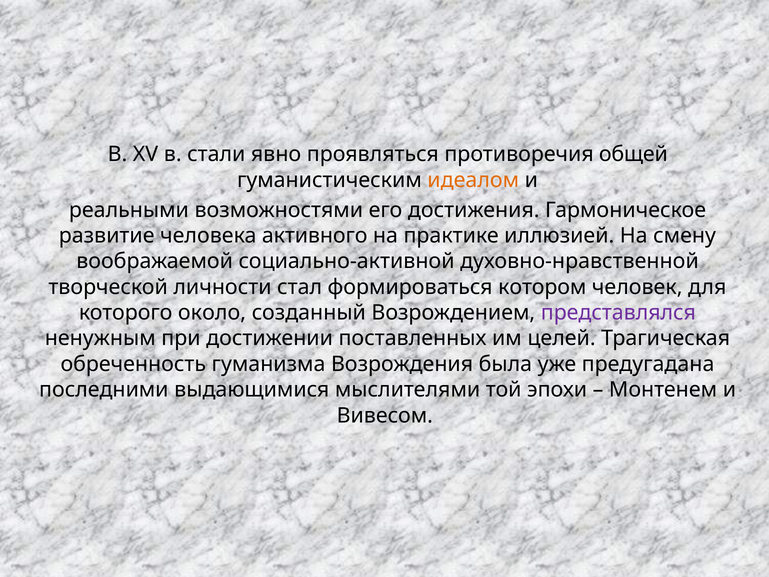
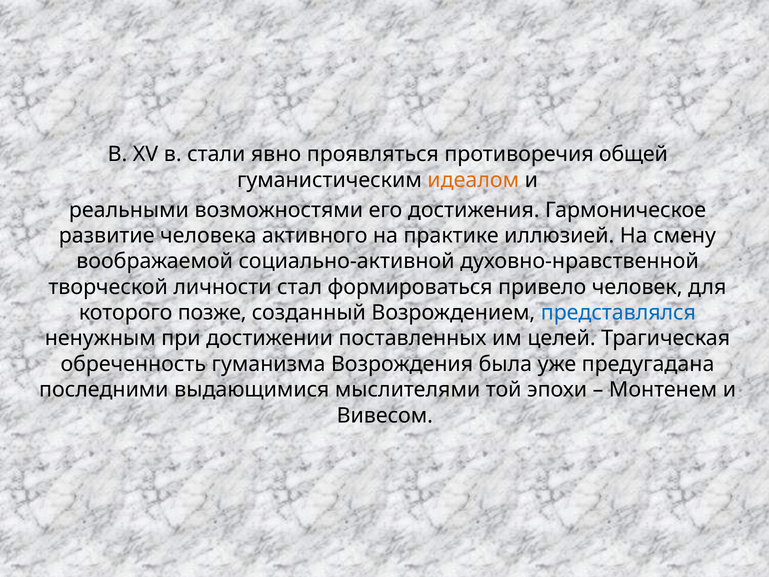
котором: котором -> привело (542, 287)
около: около -> позже (212, 313)
представлялся colour: purple -> blue (618, 313)
